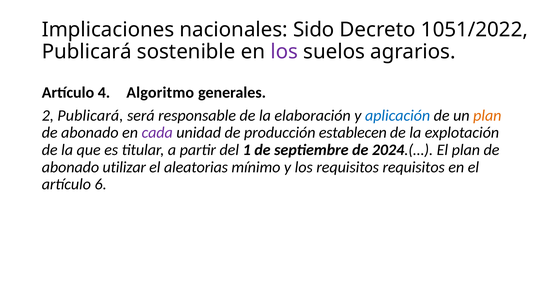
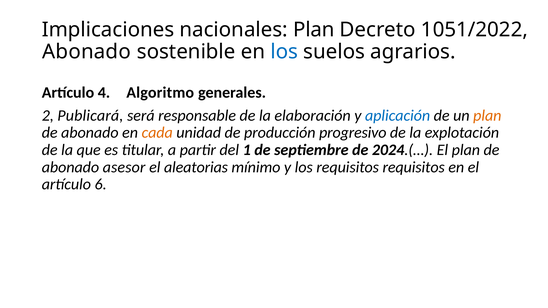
nacionales Sido: Sido -> Plan (314, 30)
Publicará: Publicará -> Abonado (87, 52)
los colour: purple -> blue (284, 52)
cada colour: purple -> orange (157, 133)
establecen: establecen -> progresivo (353, 133)
utilizar: utilizar -> asesor (124, 167)
